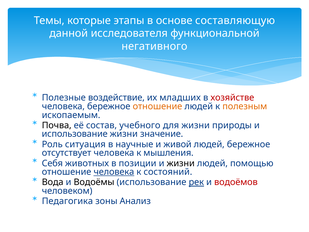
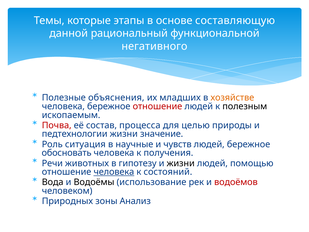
исследователя: исследователя -> рациональный (129, 33)
воздействие: воздействие -> объяснения (116, 98)
хозяйстве colour: red -> orange (232, 98)
отношение colour: orange -> red (157, 106)
полезным colour: orange -> black (245, 106)
Почва colour: black -> red (57, 125)
учебного: учебного -> процесса (140, 125)
для жизни: жизни -> целью (196, 125)
использование: использование -> педтехнологии (75, 134)
живой: живой -> чувств (177, 144)
отсутствует: отсутствует -> обосновать (67, 153)
мышления: мышления -> получения (168, 153)
Себя: Себя -> Речи (52, 163)
позиции: позиции -> гипотезу (138, 163)
рек underline: present -> none (196, 182)
Педагогика: Педагогика -> Природных (67, 201)
